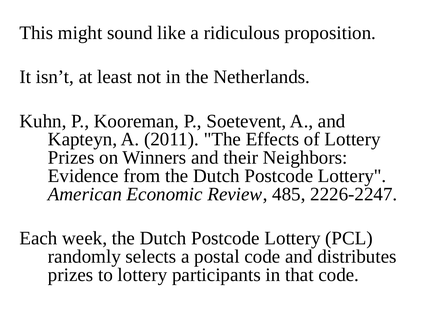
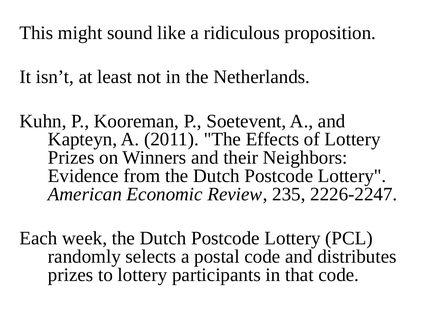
485: 485 -> 235 (289, 194)
